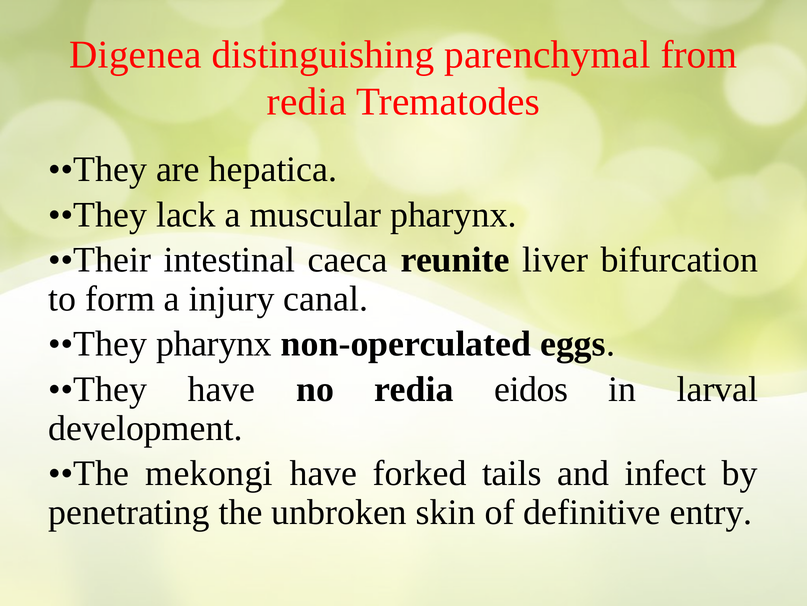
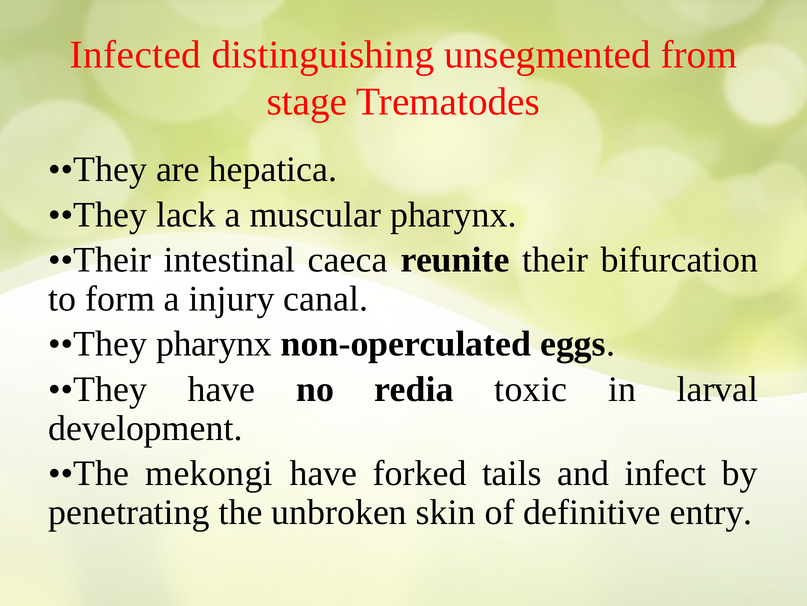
Digenea: Digenea -> Infected (135, 55)
parenchymal: parenchymal -> unsegmented (547, 55)
redia: redia -> stage (307, 102)
liver: liver -> their (555, 260)
eidos: eidos -> toxic (531, 389)
